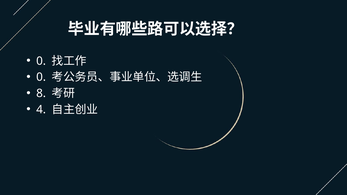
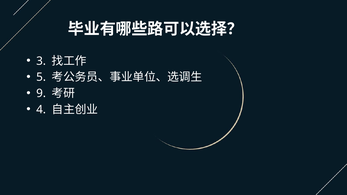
0: 0 -> 3 (41, 61)
0: 0 -> 5 (41, 77)
8: 8 -> 9 (41, 93)
